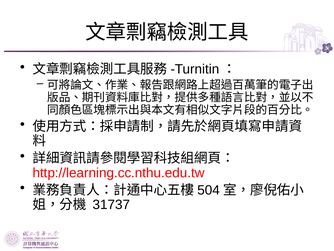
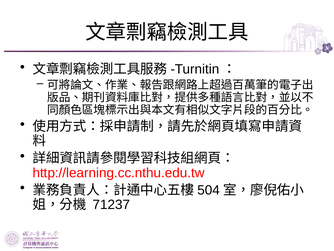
31737: 31737 -> 71237 (111, 204)
